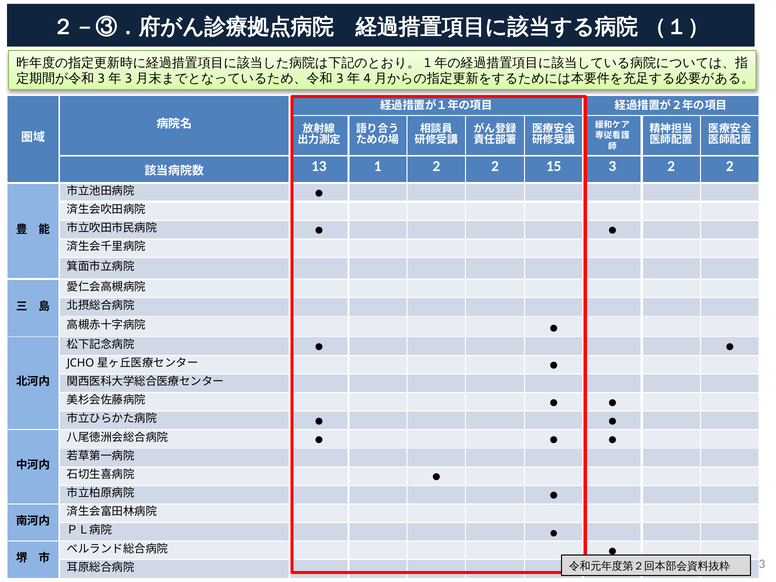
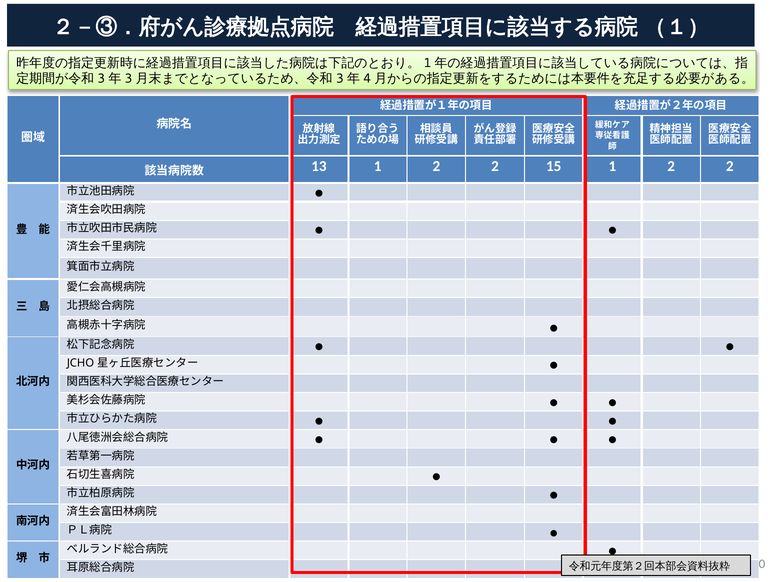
15 3: 3 -> 1 (612, 166)
3: 3 -> 0 (762, 564)
